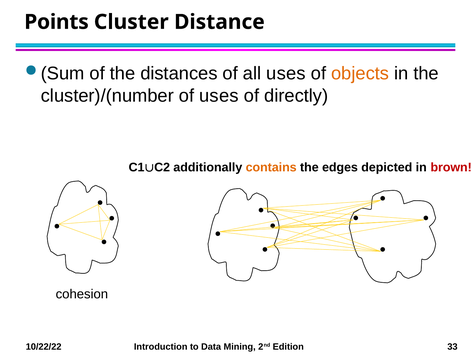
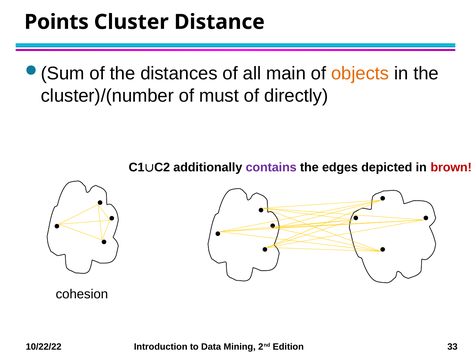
all uses: uses -> main (286, 73)
of uses: uses -> must (219, 95)
contains colour: orange -> purple (271, 167)
